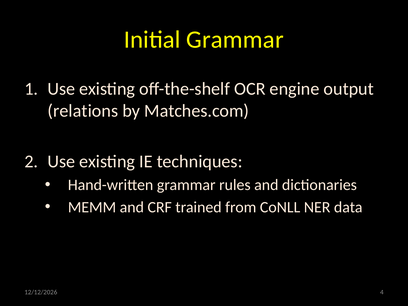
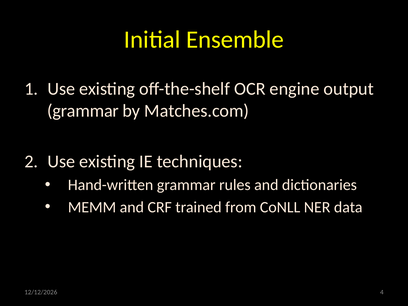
Initial Grammar: Grammar -> Ensemble (235, 39)
relations: relations -> grammar (83, 111)
